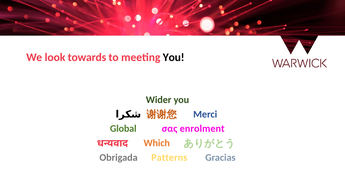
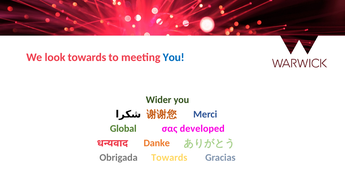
You colour: black -> blue (174, 57)
enrolment: enrolment -> developed (202, 129)
Which: Which -> Danke (157, 143)
Obrigada Patterns: Patterns -> Towards (169, 158)
